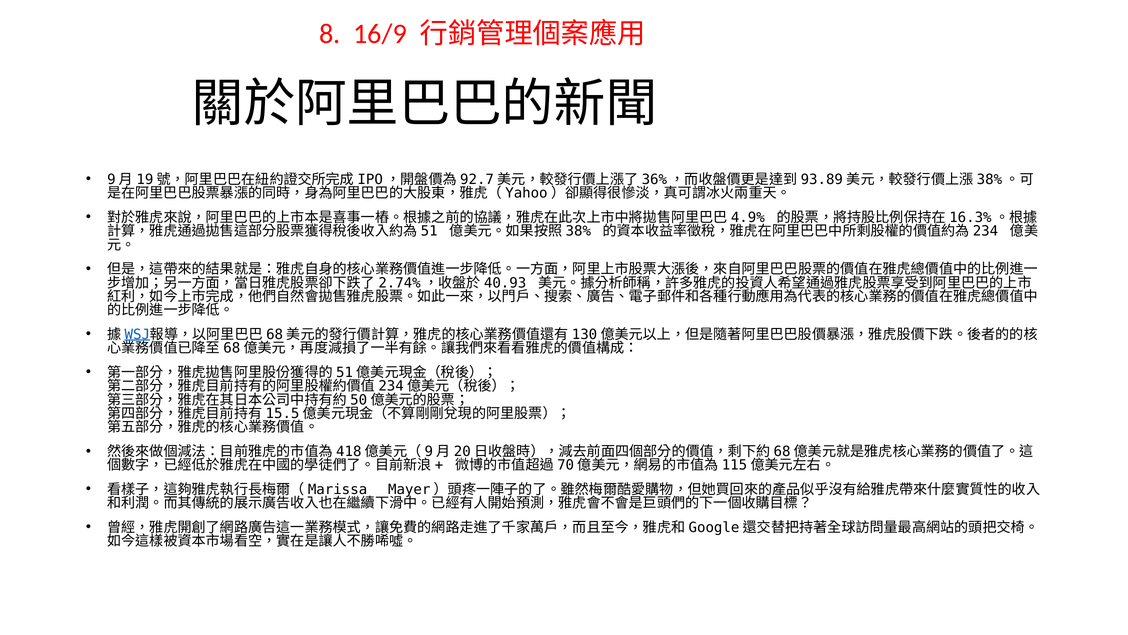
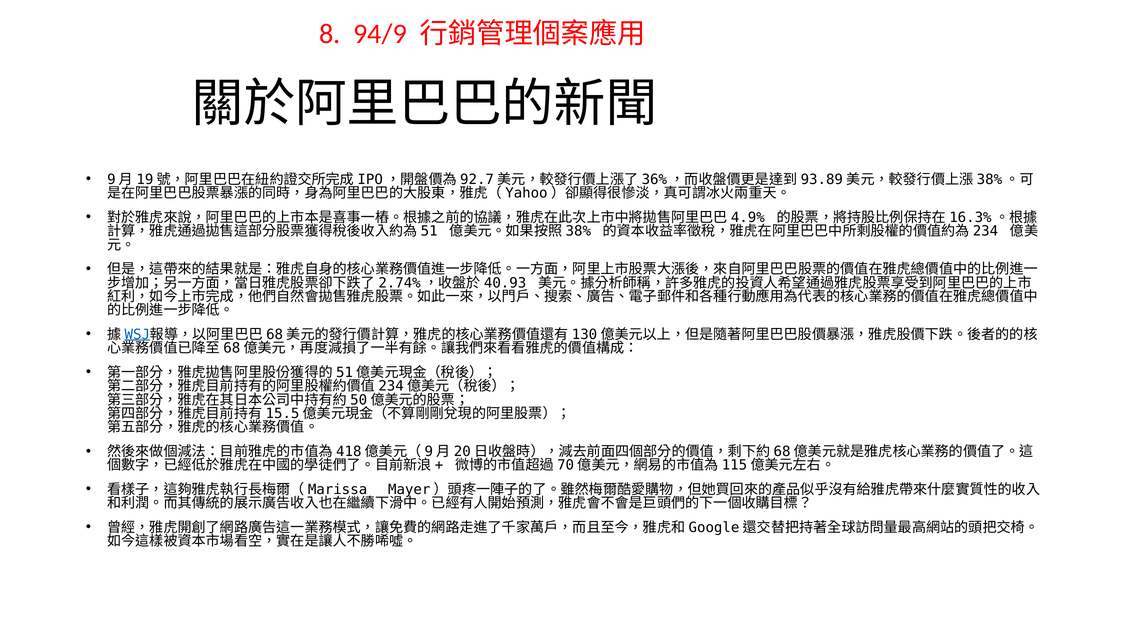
16/9: 16/9 -> 94/9 (380, 34)
